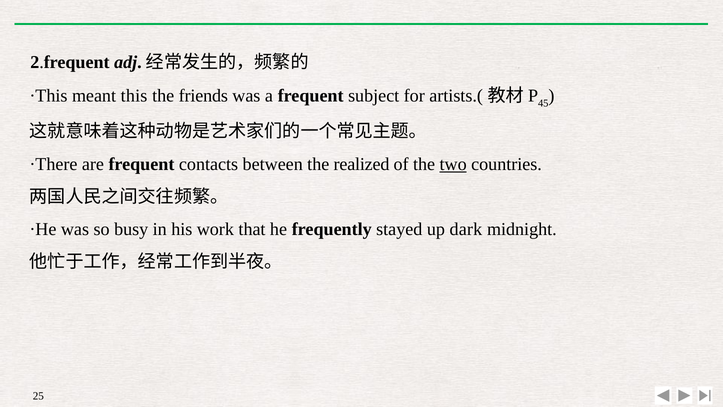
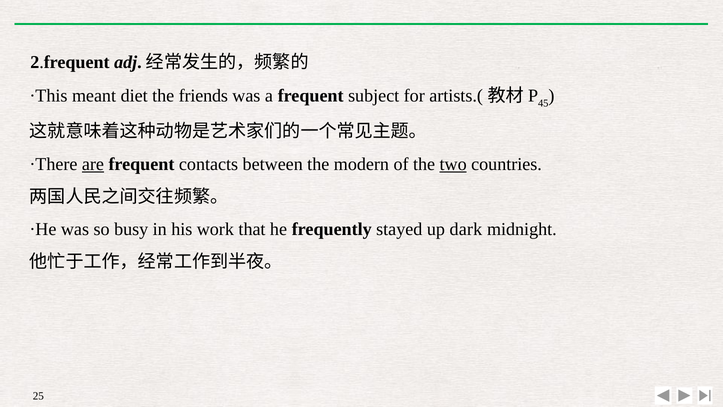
this: this -> diet (134, 96)
are underline: none -> present (93, 164)
realized: realized -> modern (361, 164)
